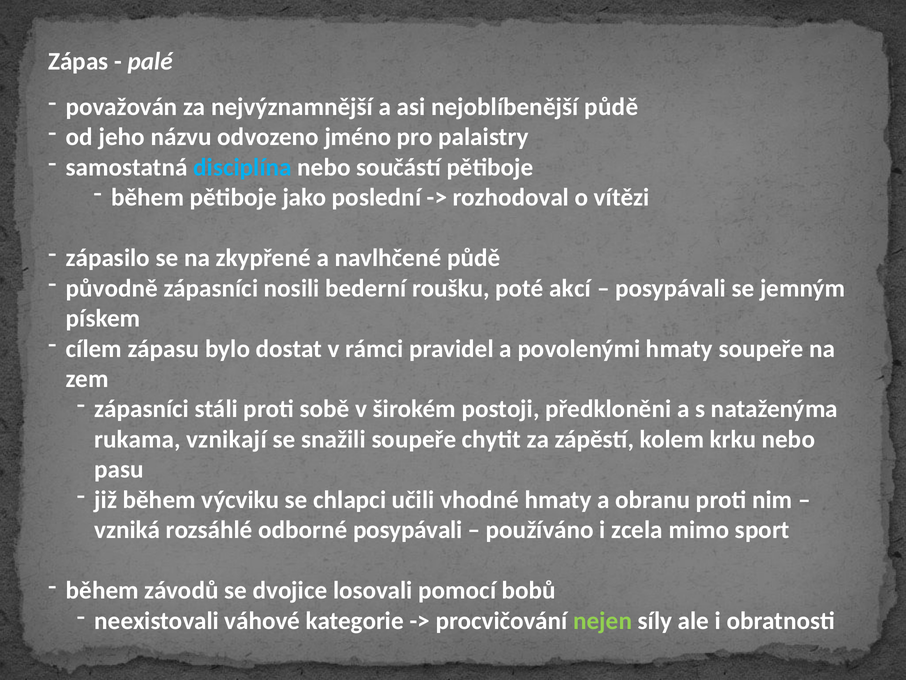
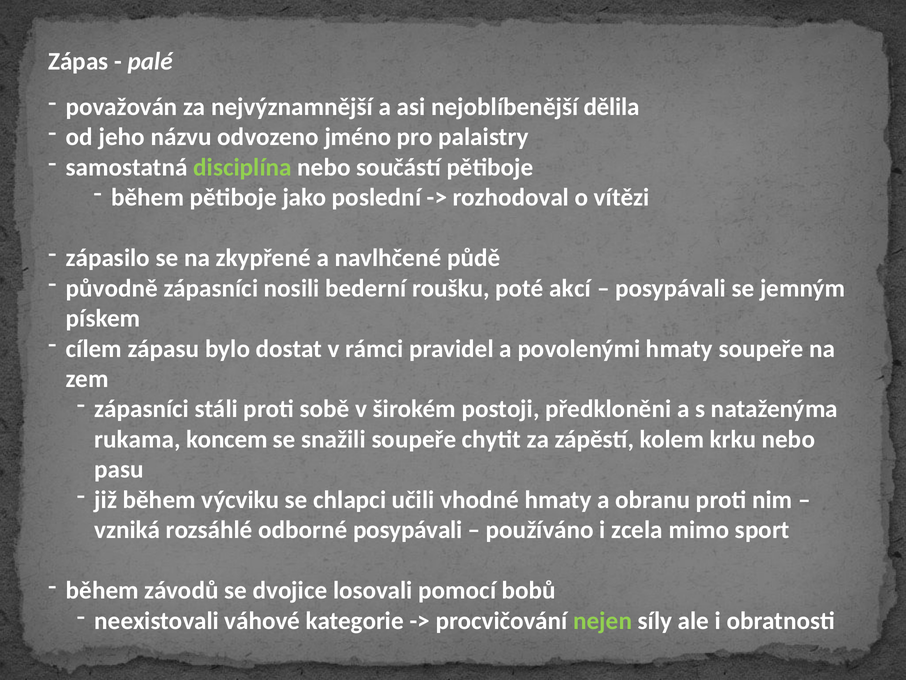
nejoblíbenější půdě: půdě -> dělila (612, 107)
disciplína colour: light blue -> light green (242, 167)
vznikají: vznikají -> koncem (227, 439)
